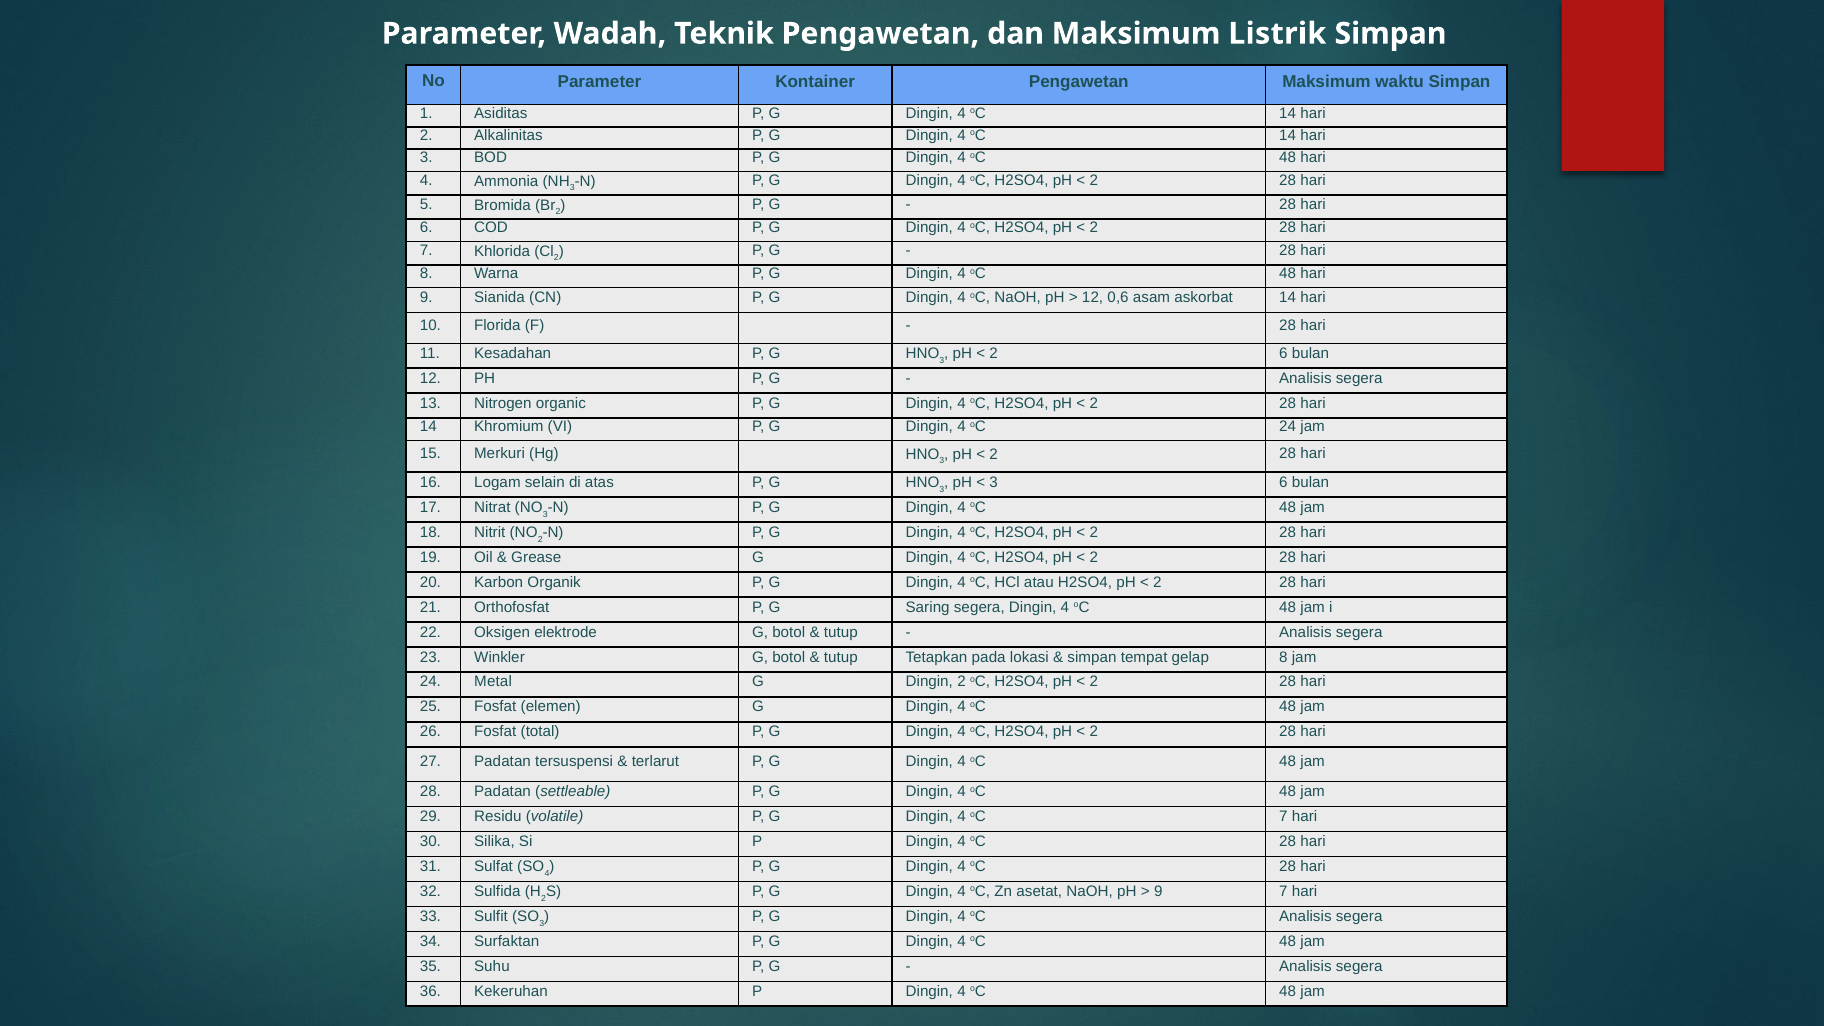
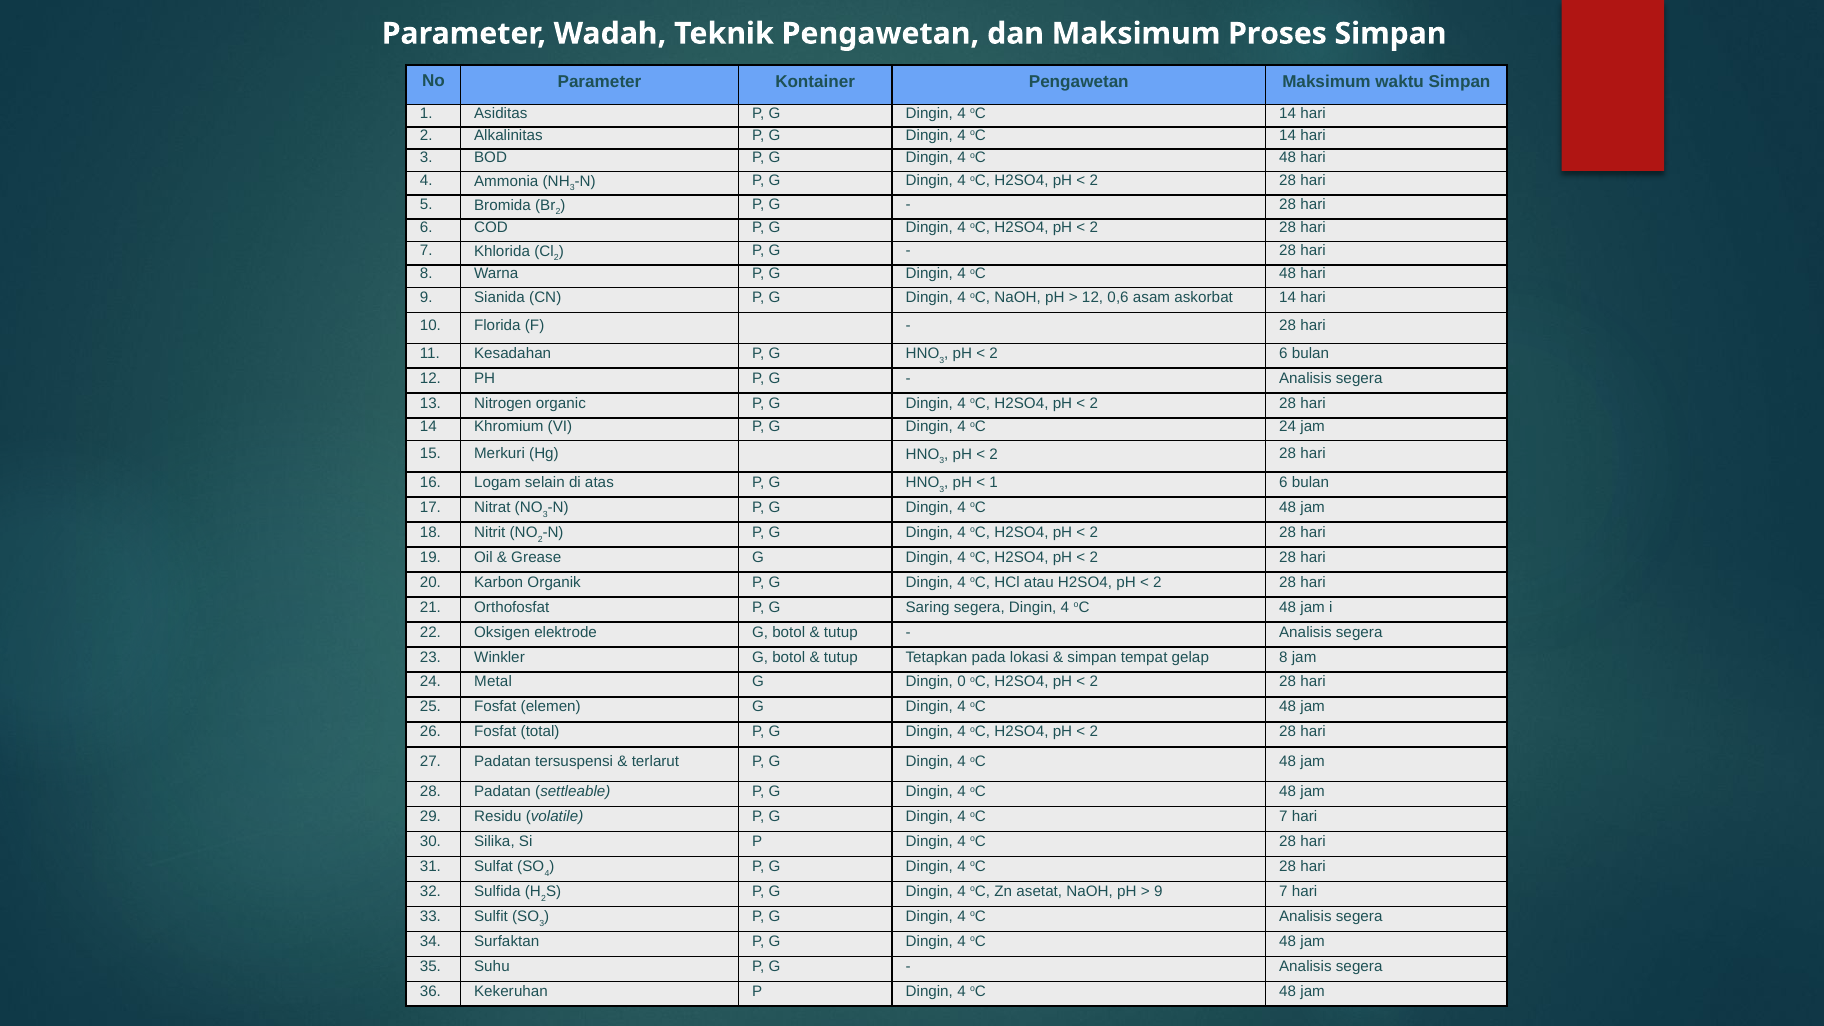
Listrik: Listrik -> Proses (1278, 34)
3: 3 -> 1 (994, 483)
Dingin 2: 2 -> 0 (962, 682)
